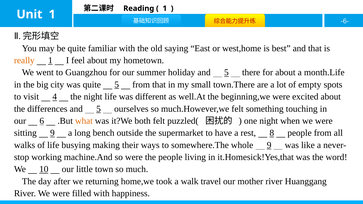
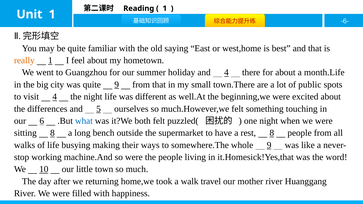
holiday and 5: 5 -> 4 (226, 73)
quite 5: 5 -> 9 (117, 85)
empty: empty -> public (310, 85)
what colour: orange -> blue (84, 121)
sitting 9: 9 -> 8 (52, 133)
